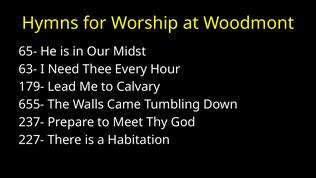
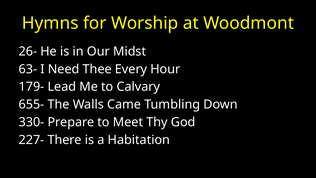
65-: 65- -> 26- (28, 51)
237-: 237- -> 330- (31, 122)
